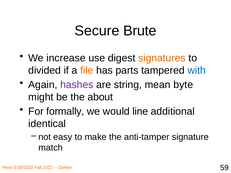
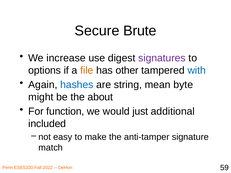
signatures colour: orange -> purple (162, 58)
divided: divided -> options (45, 70)
parts: parts -> other (127, 70)
hashes colour: purple -> blue (77, 85)
formally: formally -> function (65, 111)
line: line -> just (140, 111)
identical: identical -> included (47, 124)
